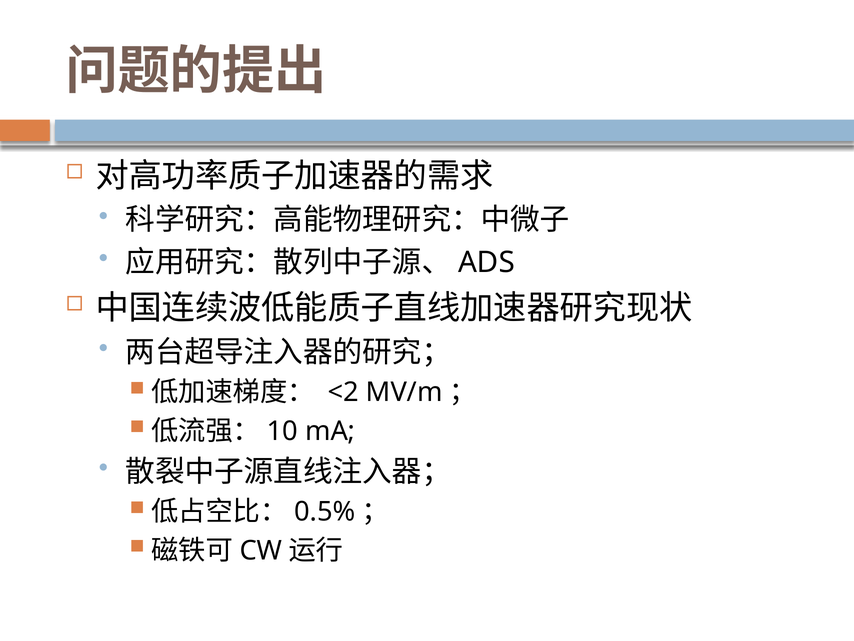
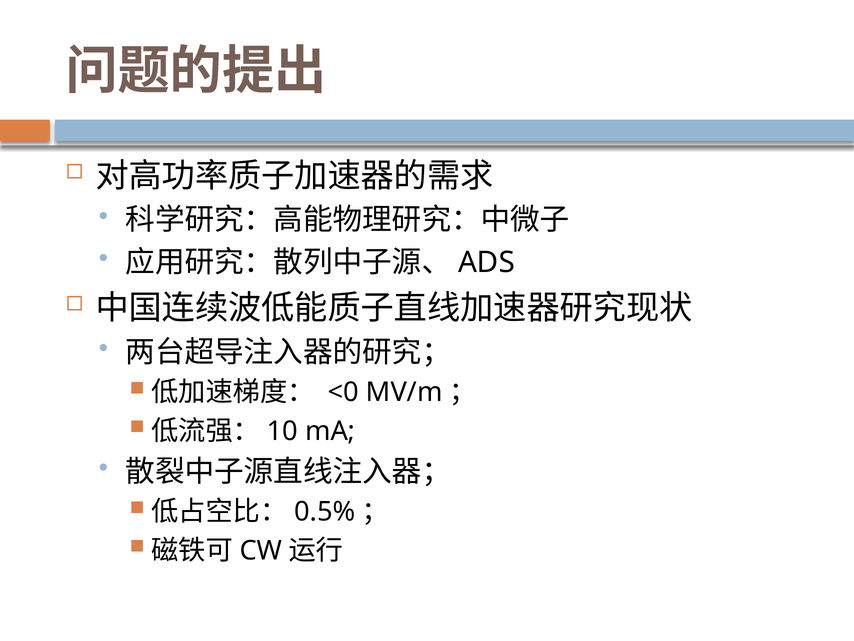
<2: <2 -> <0 (343, 392)
